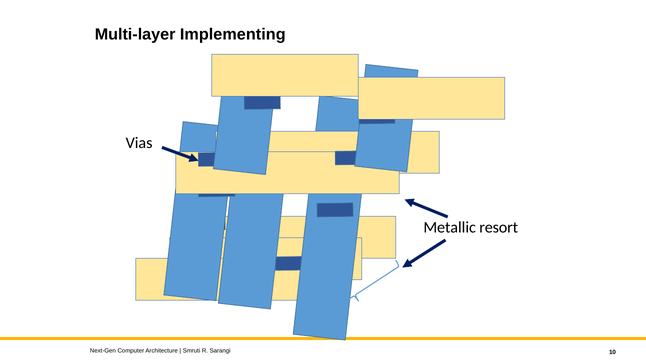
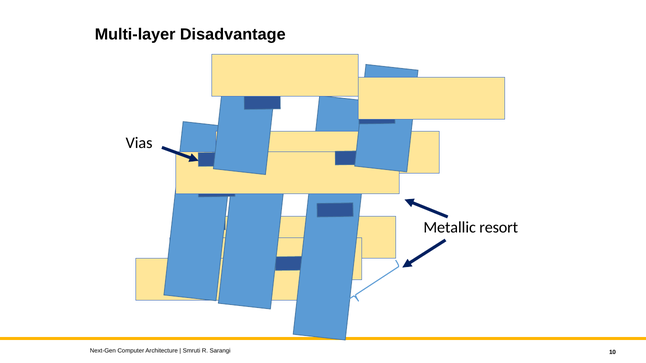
Implementing: Implementing -> Disadvantage (233, 34)
